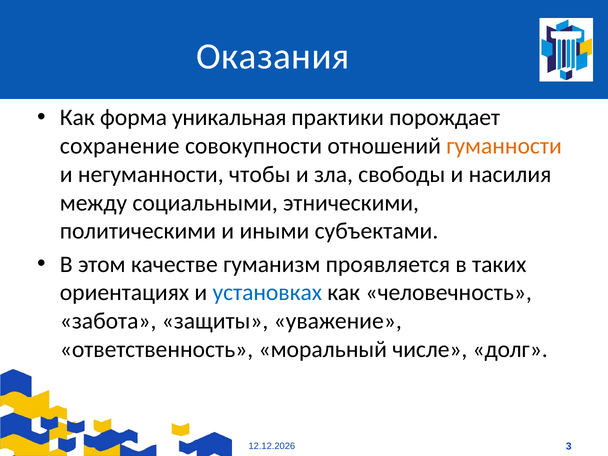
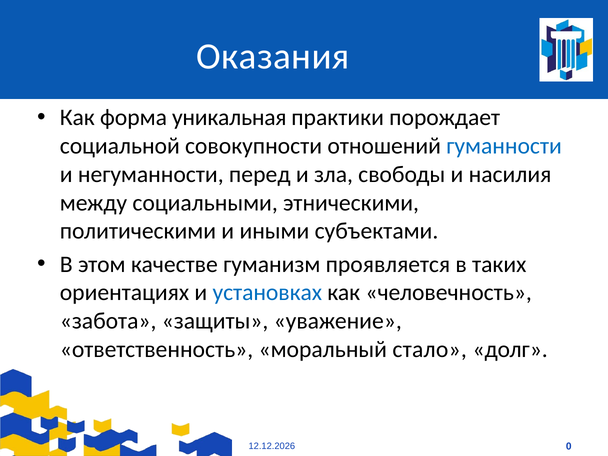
сохранение: сохранение -> социальной (120, 146)
гуманности colour: orange -> blue (504, 146)
чтобы: чтобы -> перед (260, 174)
числе: числе -> стало (430, 349)
3: 3 -> 0 (569, 446)
